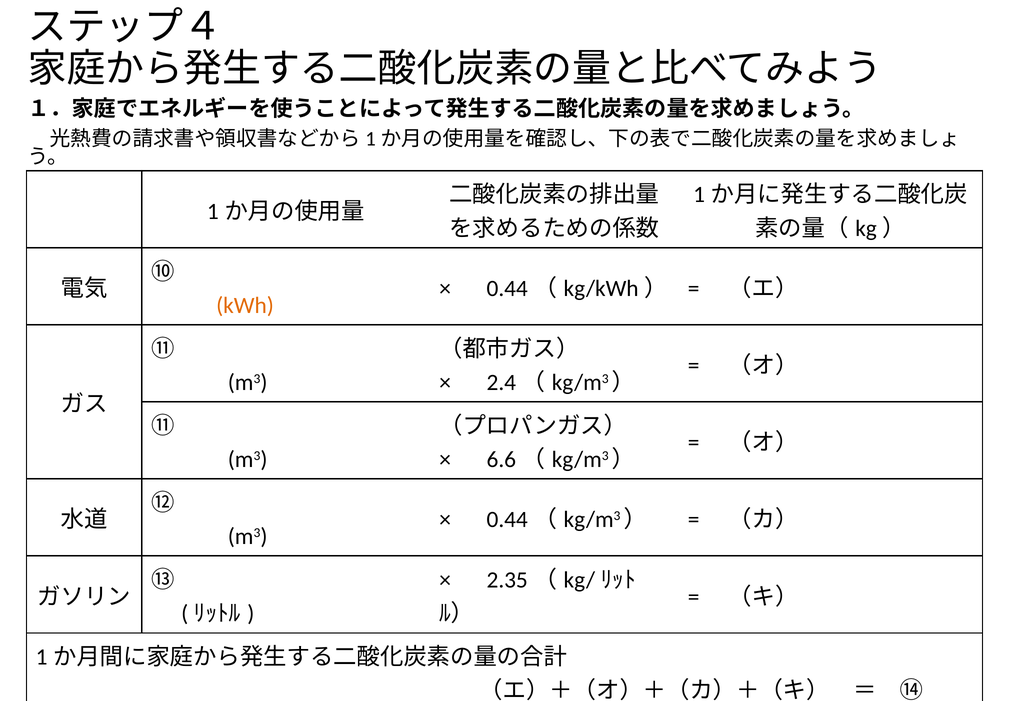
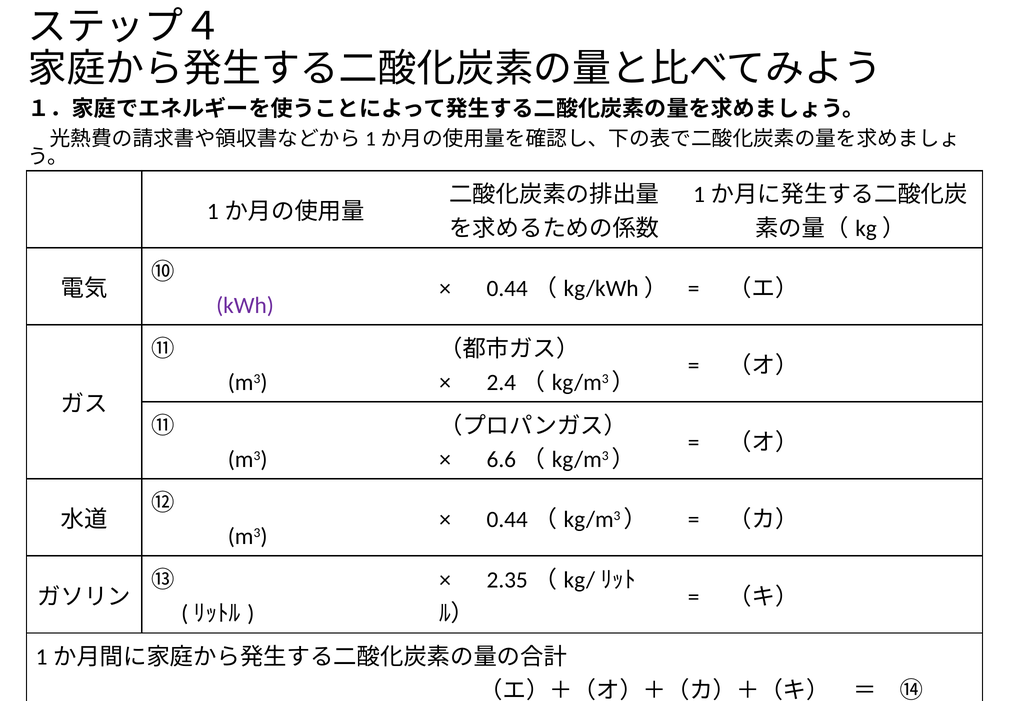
kWh colour: orange -> purple (245, 305)
